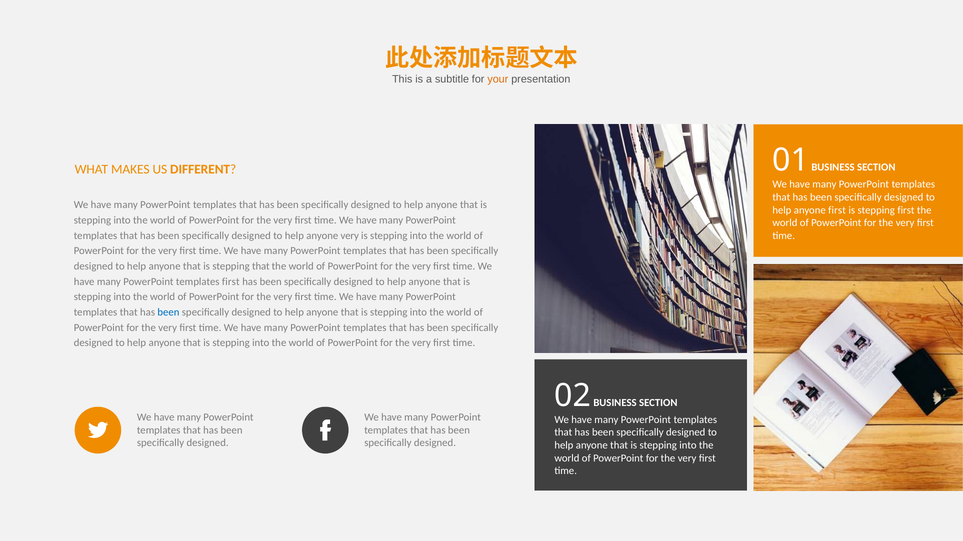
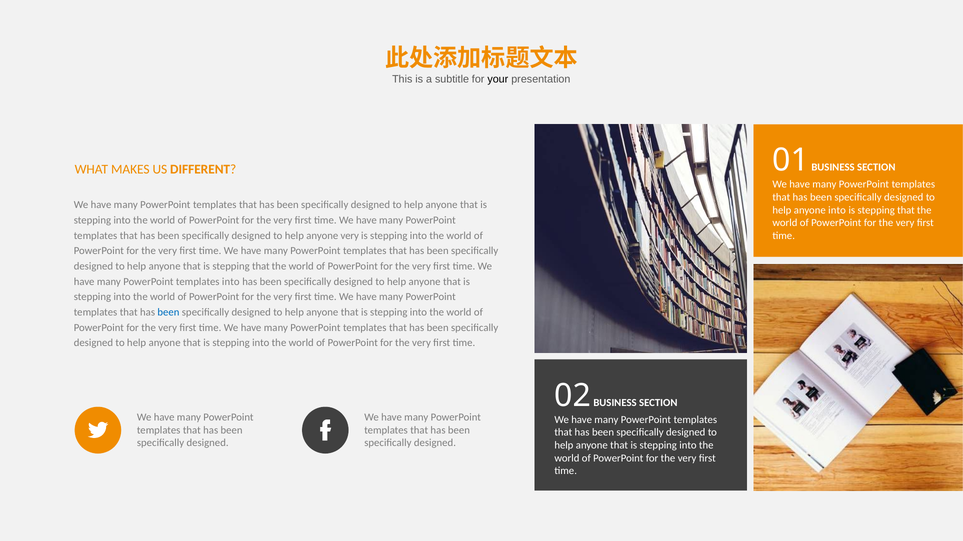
your colour: orange -> black (498, 79)
anyone first: first -> into (837, 210)
first: first -> that (906, 210)
templates first: first -> into (231, 282)
